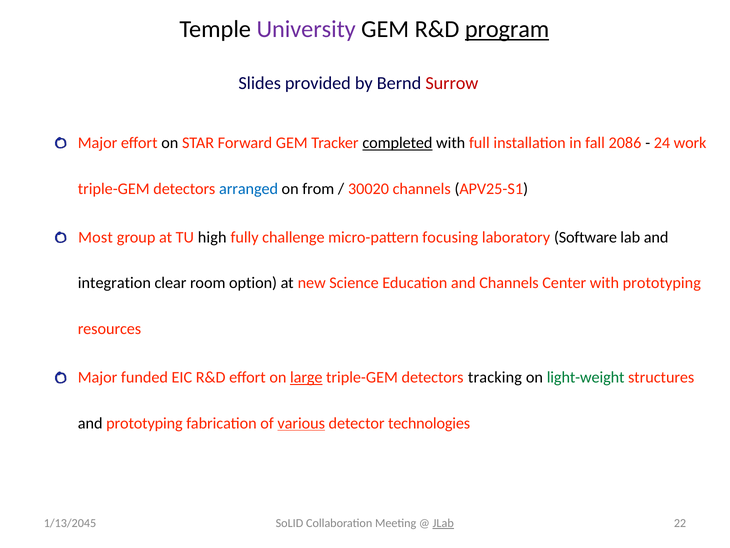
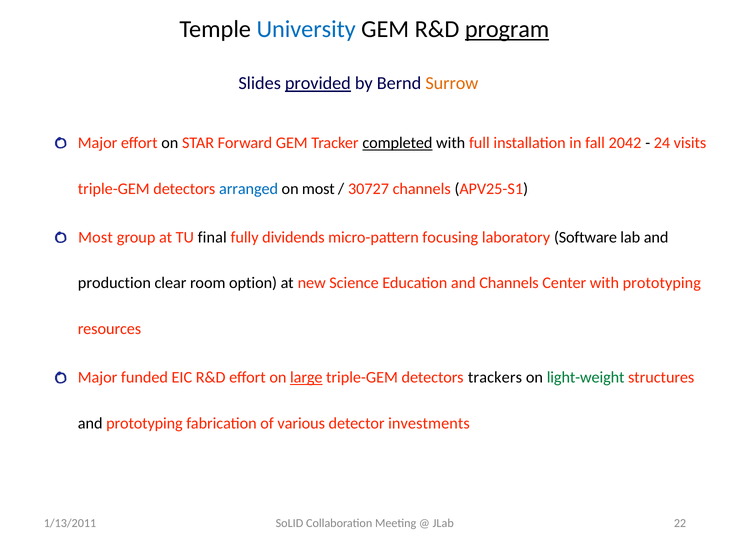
University colour: purple -> blue (306, 29)
provided underline: none -> present (318, 83)
Surrow colour: red -> orange (452, 83)
2086: 2086 -> 2042 (625, 143)
work: work -> visits (690, 143)
on from: from -> most (318, 188)
30020: 30020 -> 30727 (369, 188)
high: high -> final (212, 237)
challenge: challenge -> dividends (293, 237)
integration: integration -> production (114, 283)
tracking: tracking -> trackers (495, 377)
various underline: present -> none (301, 423)
technologies: technologies -> investments (429, 423)
JLab underline: present -> none (443, 523)
1/13/2045: 1/13/2045 -> 1/13/2011 (70, 523)
